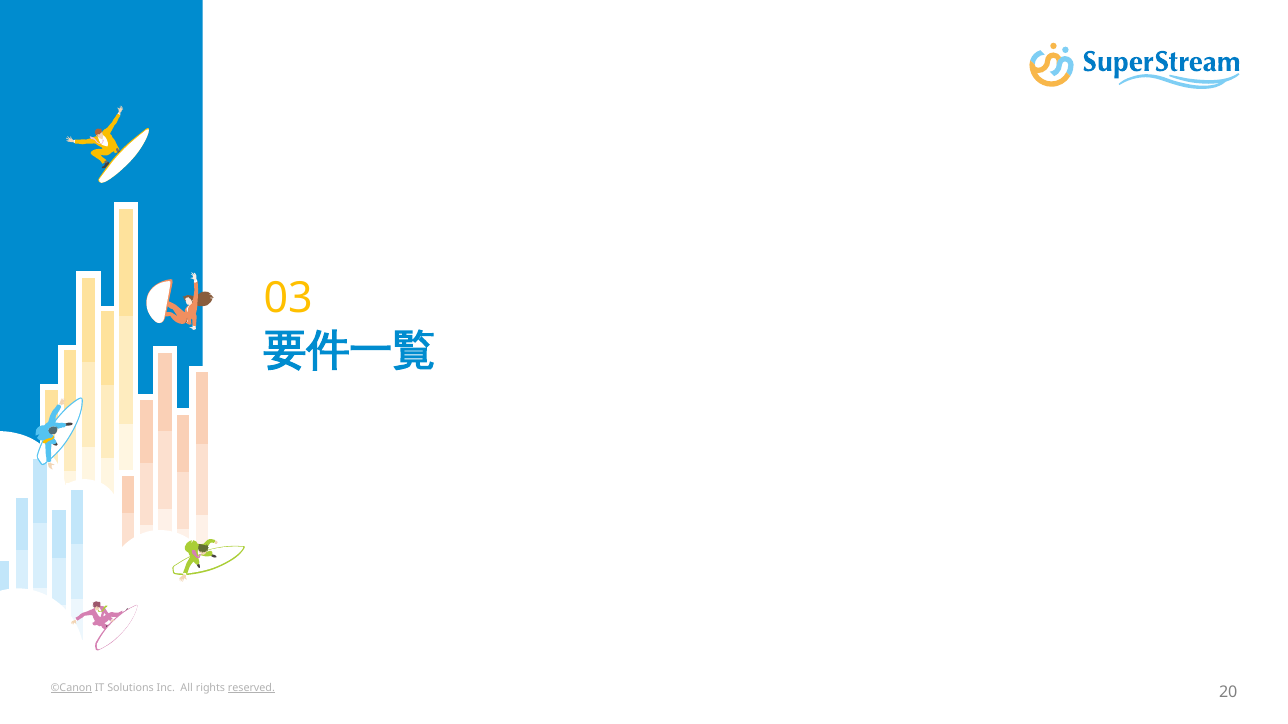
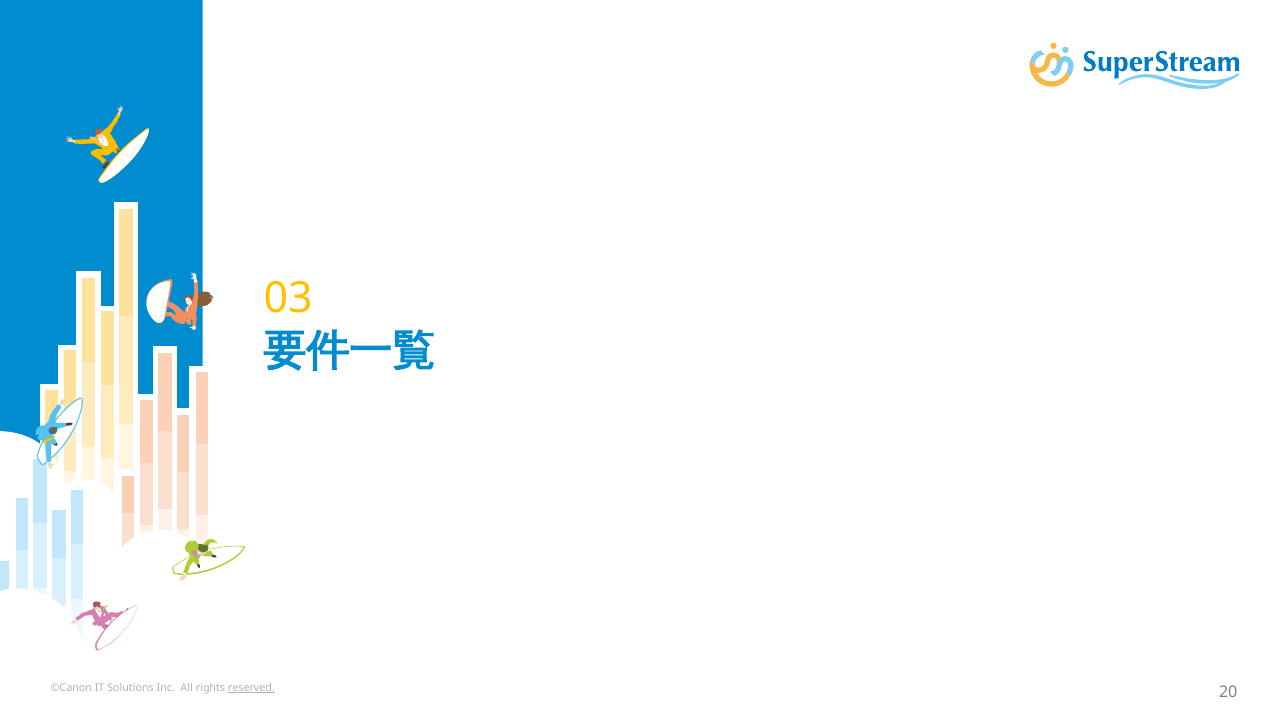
©Canon underline: present -> none (71, 688)
